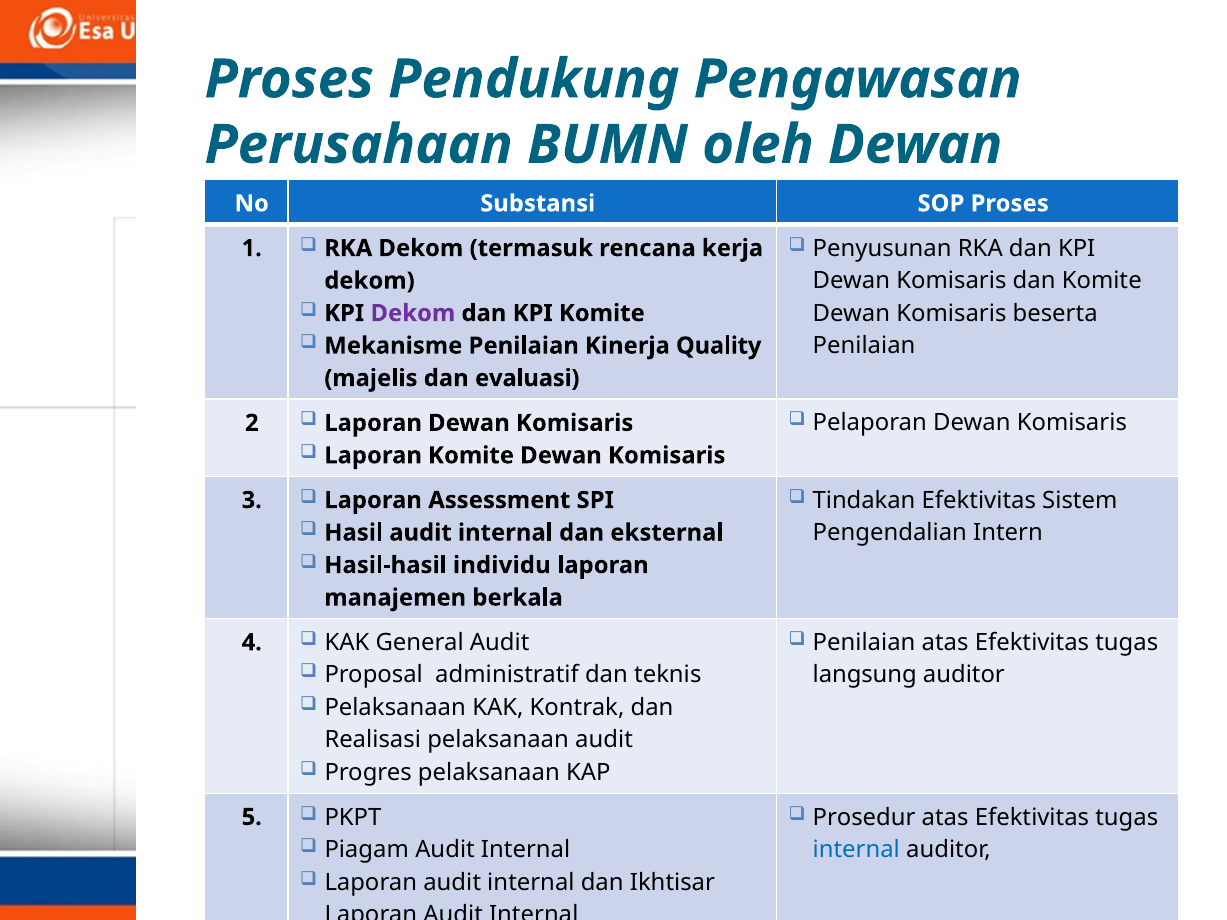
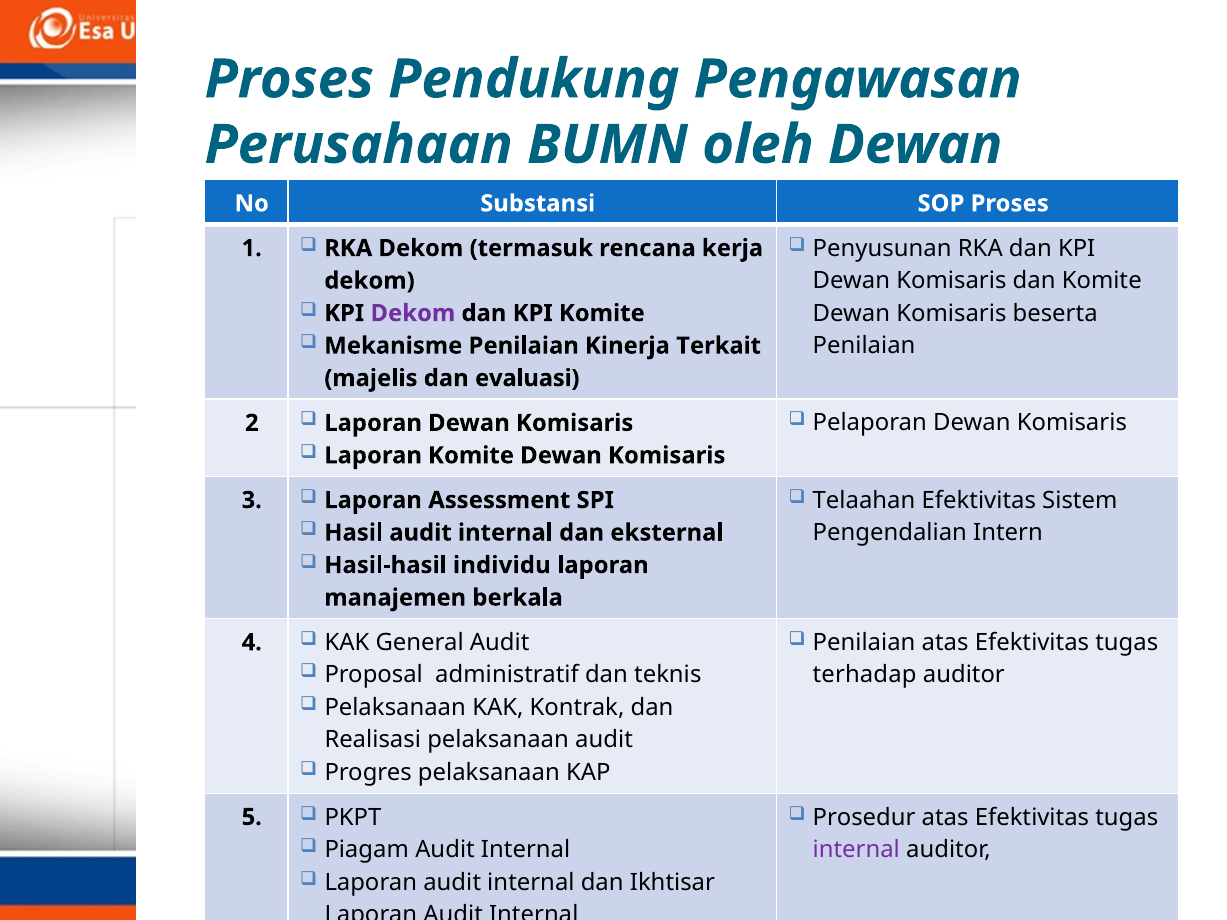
Kinerja Quality: Quality -> Terkait (719, 346)
Tindakan: Tindakan -> Telaahan (864, 500)
langsung: langsung -> terhadap (865, 675)
internal colour: blue -> purple (856, 850)
